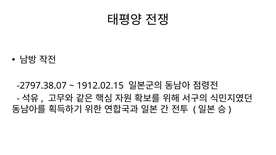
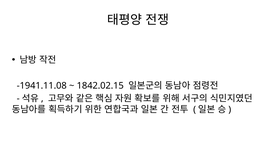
-2797.38.07: -2797.38.07 -> -1941.11.08 (42, 86)
1912.02.15: 1912.02.15 -> 1842.02.15 (100, 86)
